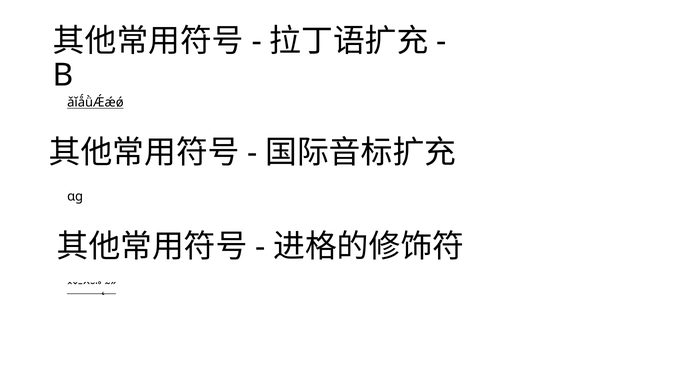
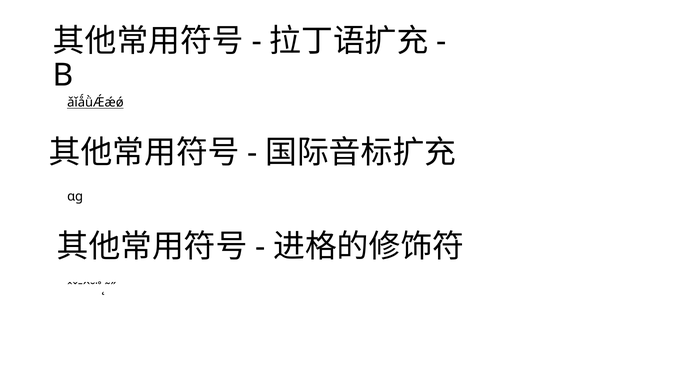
ˆˇˉˊˋ˘˙˚˛˜˝ underline: present -> none (92, 288)
